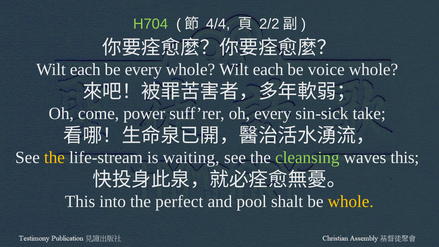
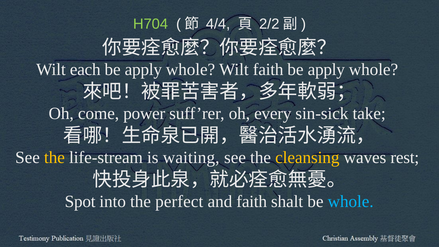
every: every -> apply (143, 70)
whole Wilt each: each -> faith (268, 70)
voice: voice -> apply (326, 70)
cleansing colour: light green -> yellow (307, 157)
waves this: this -> rest (405, 157)
This: This -> Spot (80, 201)
and pool: pool -> faith (252, 201)
whole colour: yellow -> light blue (351, 201)
